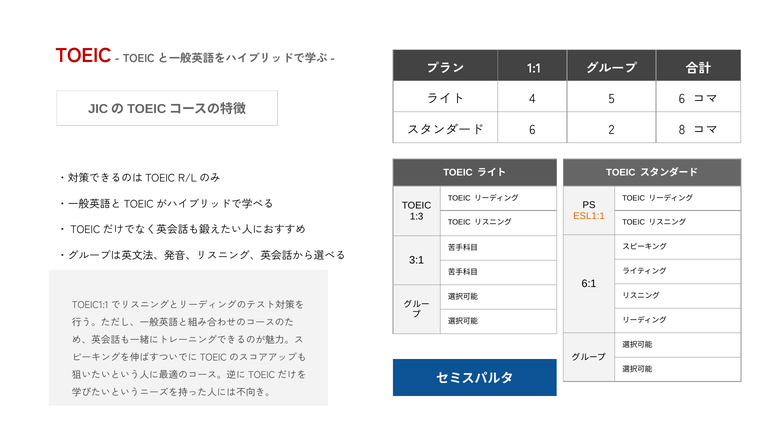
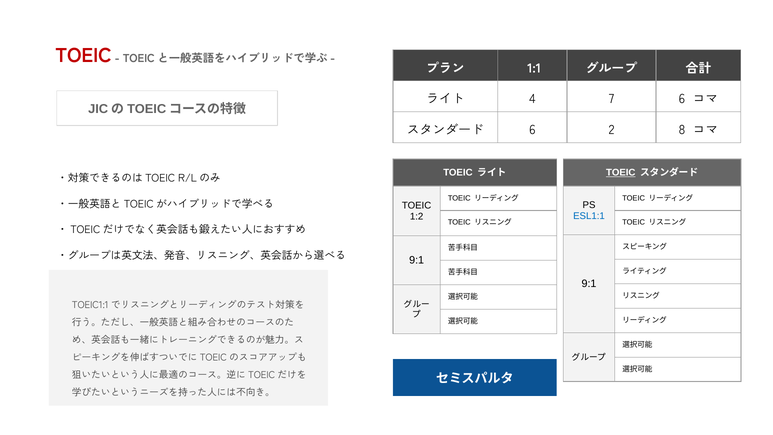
5: 5 -> 7 (611, 99)
TOEIC underline: none -> present (621, 173)
ESL1:1 colour: orange -> blue (589, 216)
1:3: 1:3 -> 1:2 (417, 216)
3:1: 3:1 -> 9:1 (417, 260)
6:1: 6:1 -> 9:1 (589, 284)
